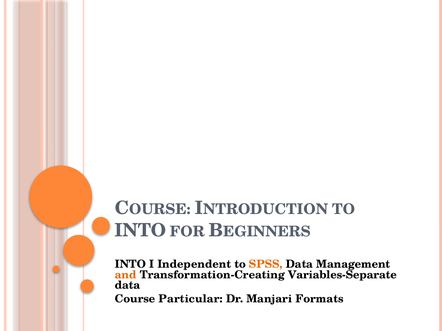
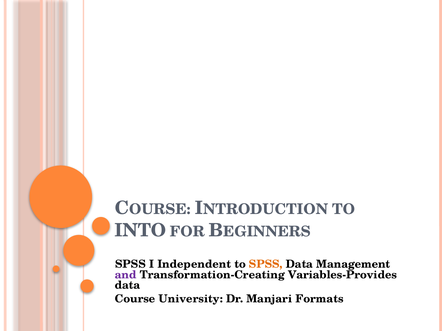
INTO: INTO -> SPSS (130, 265)
and colour: orange -> purple (126, 275)
Variables-Separate: Variables-Separate -> Variables-Provides (342, 275)
Particular: Particular -> University (191, 299)
